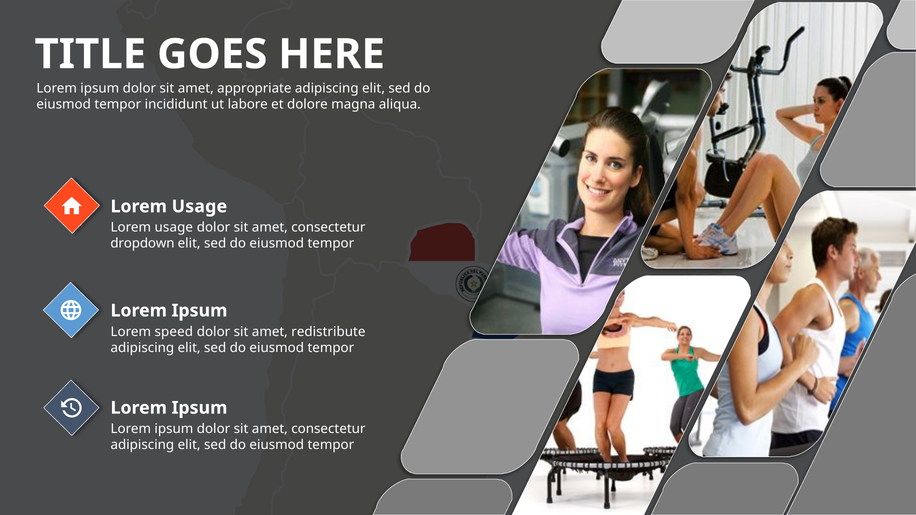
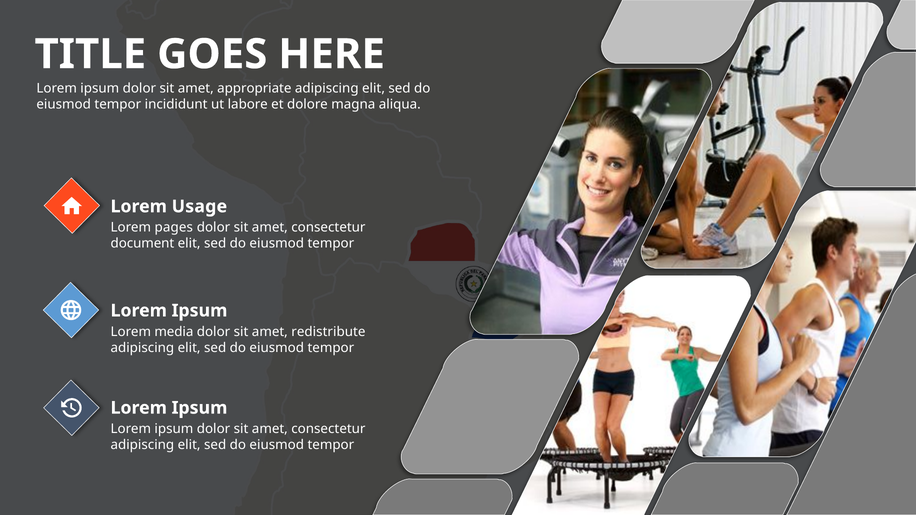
usage: usage -> pages (174, 228)
dropdown: dropdown -> document (142, 244)
speed: speed -> media (174, 332)
